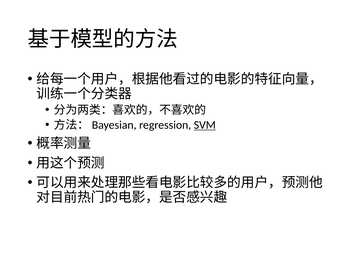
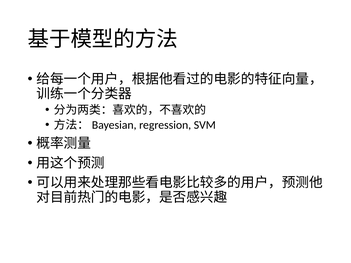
SVM underline: present -> none (205, 125)
